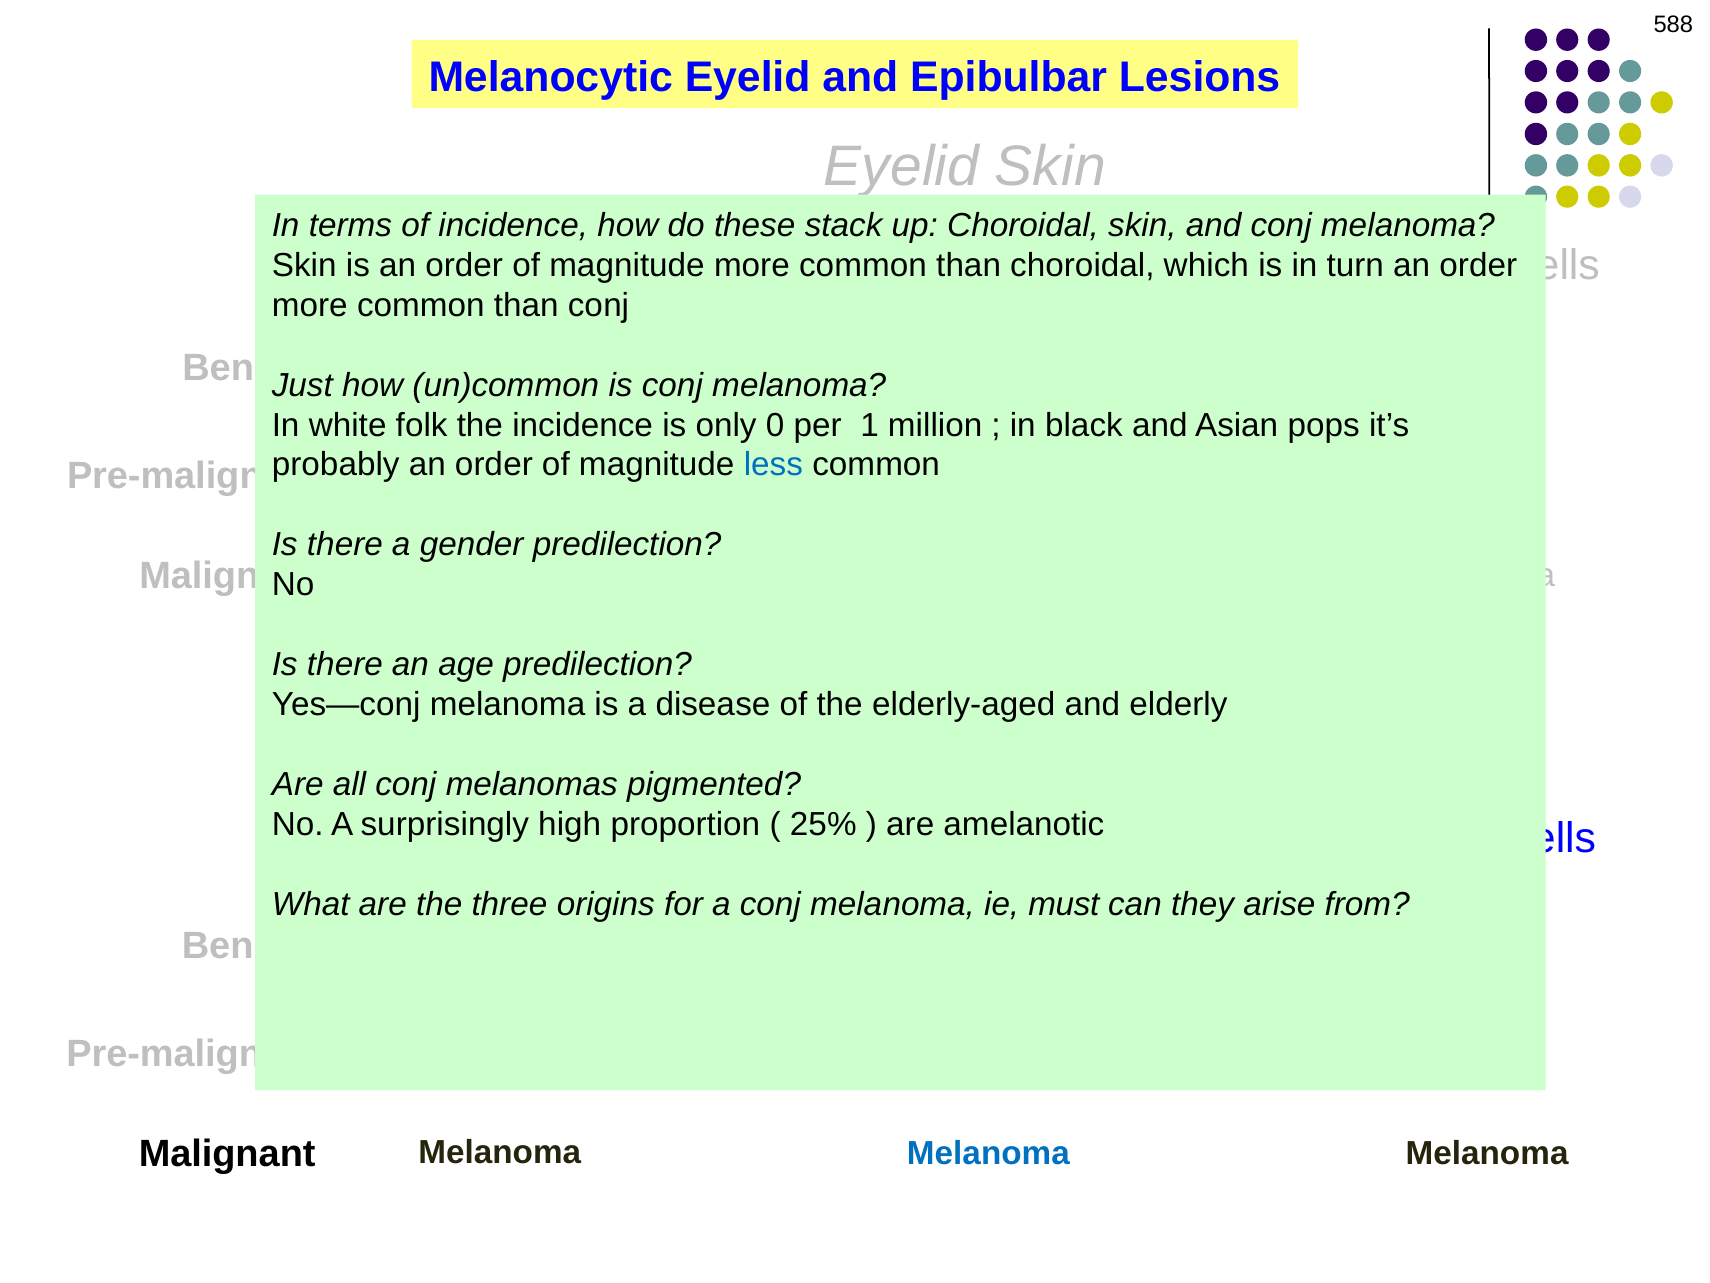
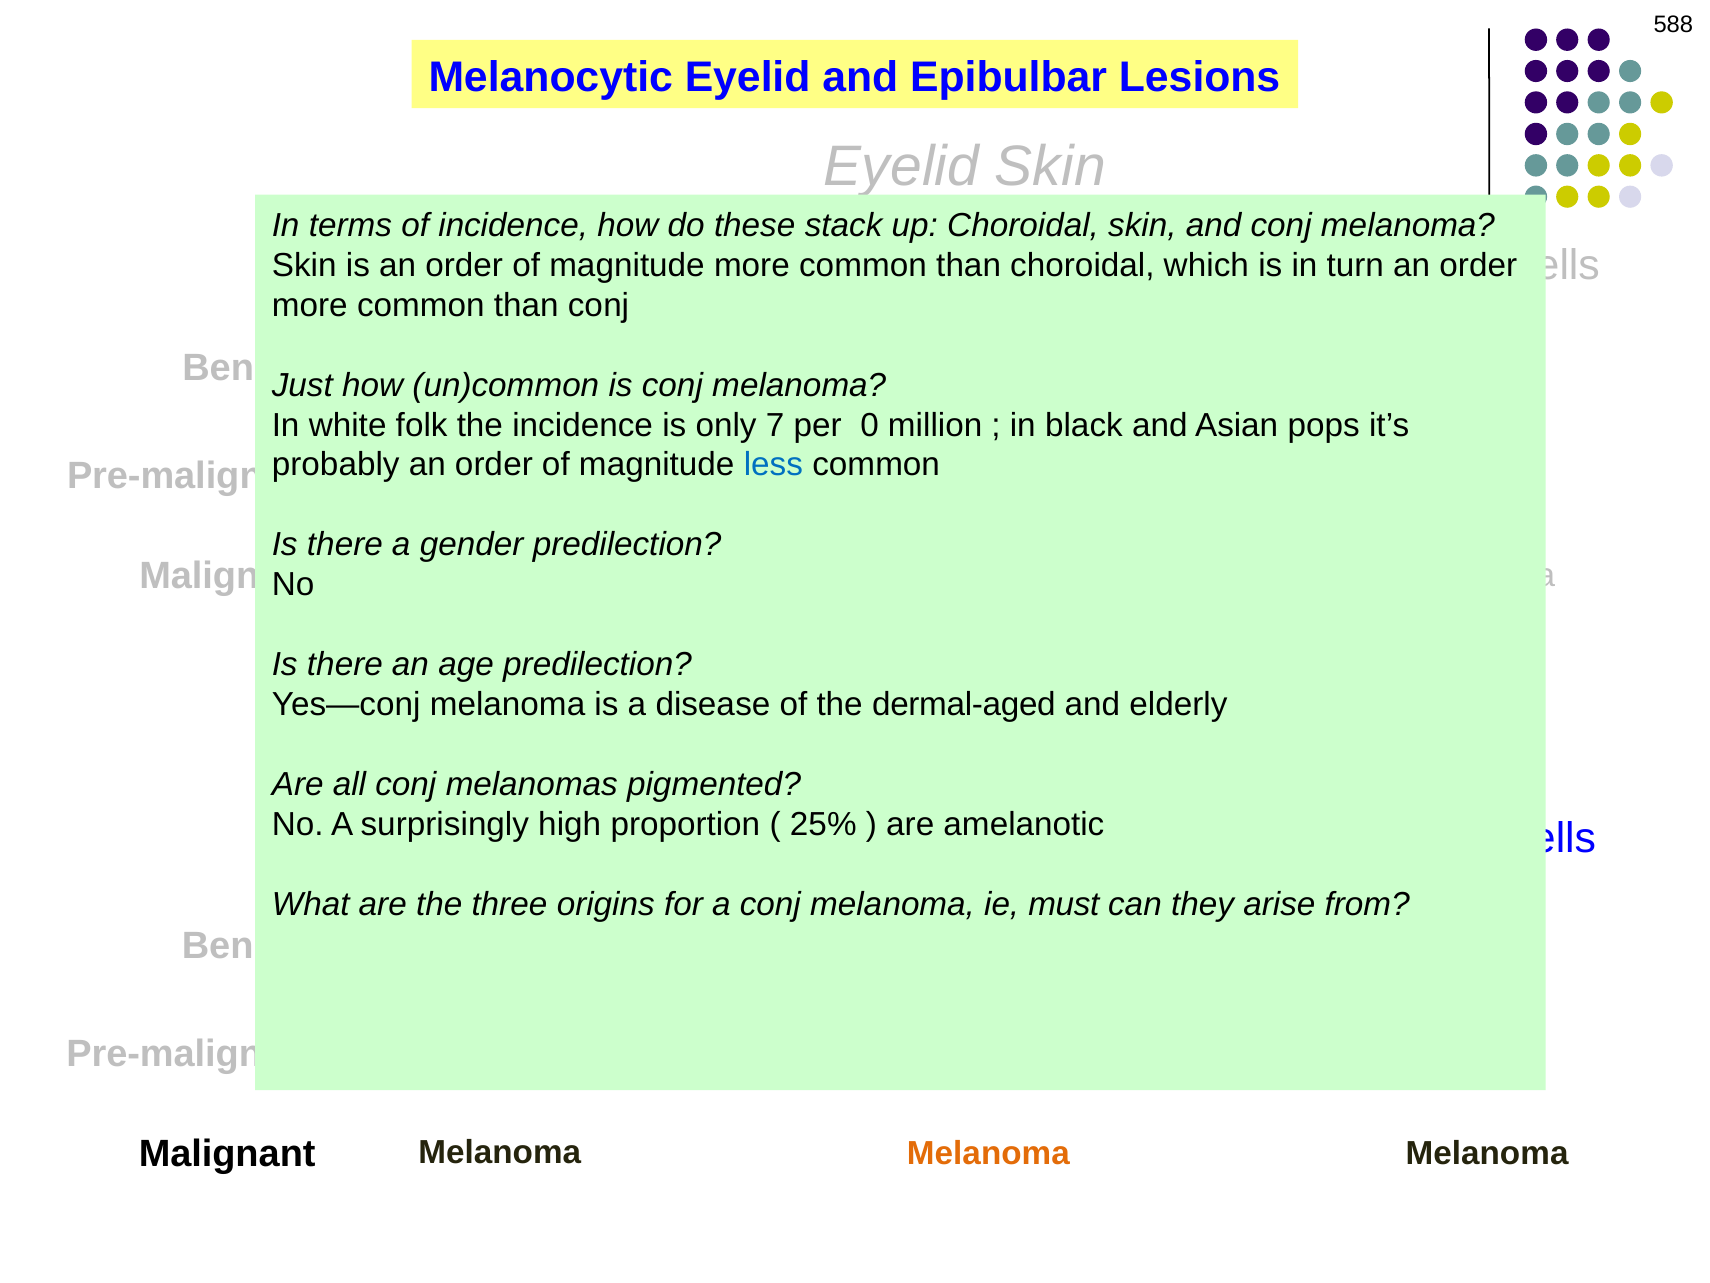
0: 0 -> 7 (775, 425)
1: 1 -> 0 (870, 425)
elderly-aged: elderly-aged -> dermal-aged (964, 704)
Melanoma colour: blue -> orange (988, 1153)
